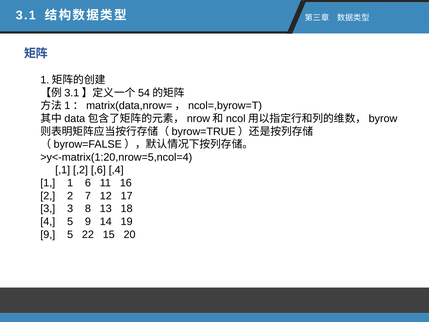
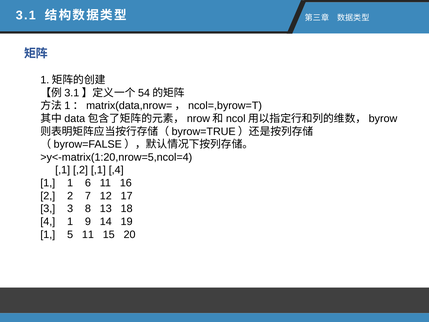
,2 ,6: ,6 -> ,1 (98, 170)
4 5: 5 -> 1 (70, 221)
9: 9 -> 1 (48, 234)
5 22: 22 -> 11 (88, 234)
